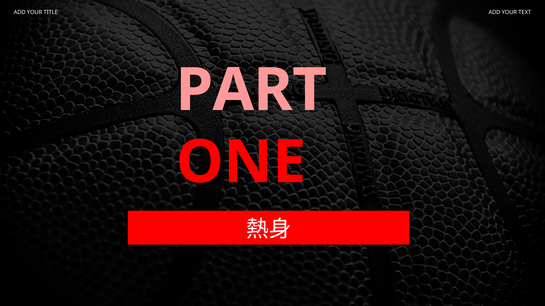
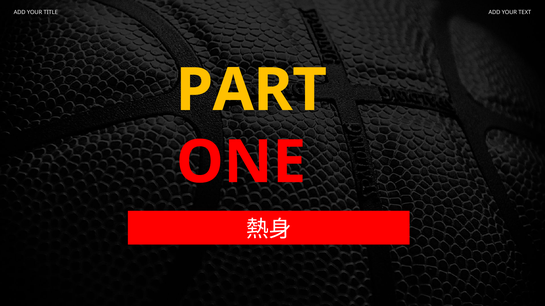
PART colour: pink -> yellow (251, 90)
